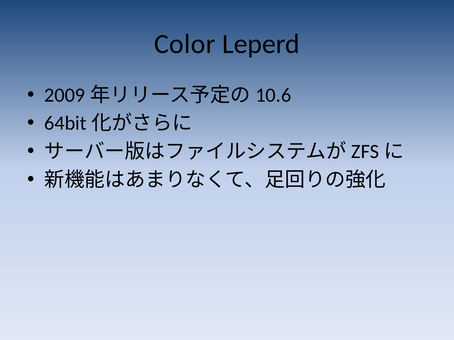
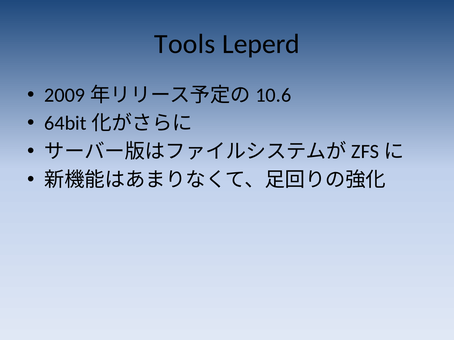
Color: Color -> Tools (185, 44)
